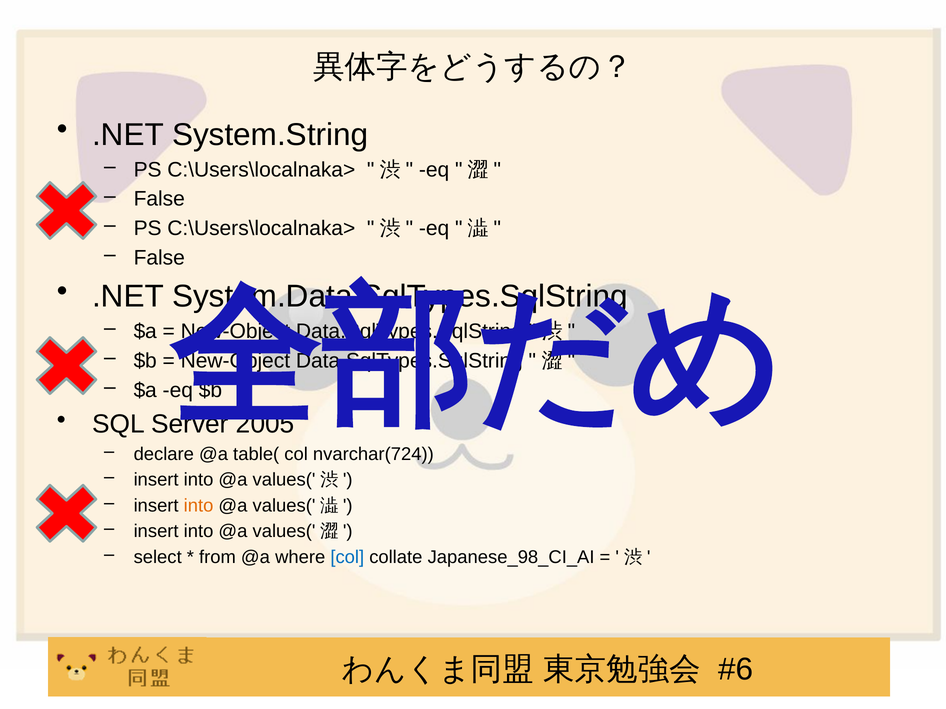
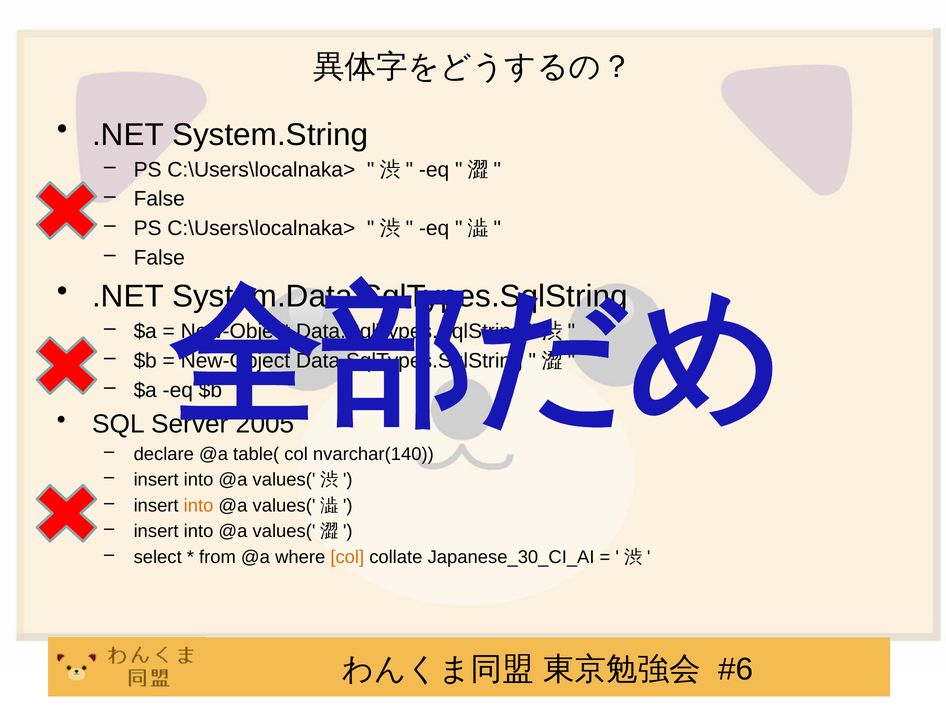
nvarchar(724: nvarchar(724 -> nvarchar(140 (373, 454)
col colour: blue -> orange (347, 557)
Japanese_98_CI_AI: Japanese_98_CI_AI -> Japanese_30_CI_AI (511, 557)
